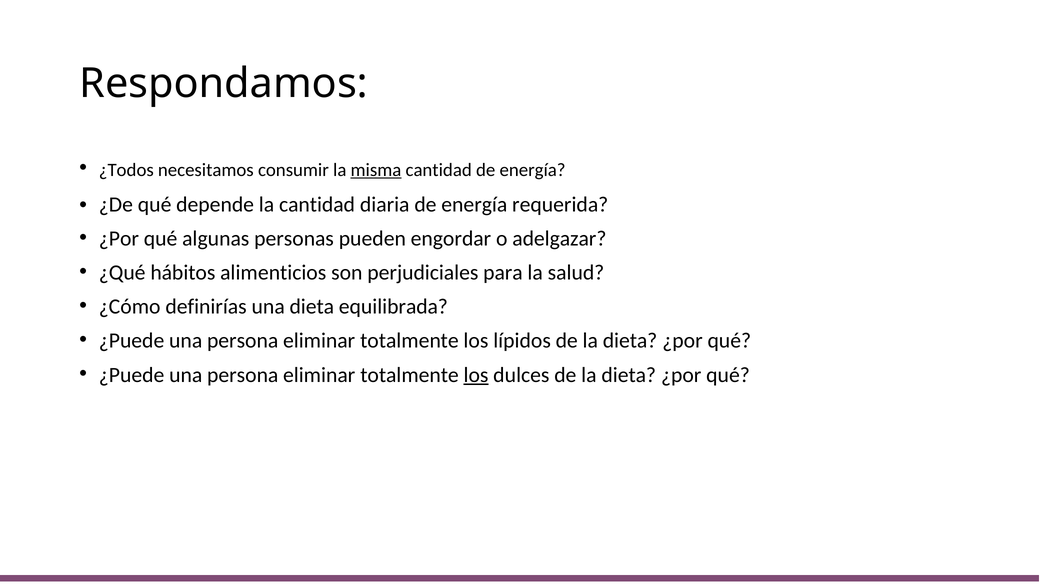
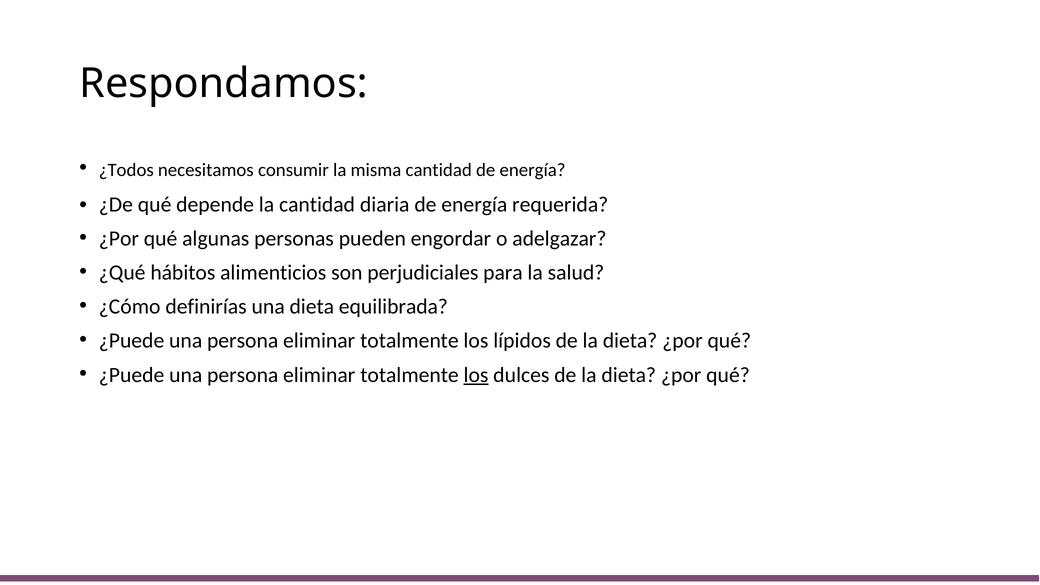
misma underline: present -> none (376, 170)
